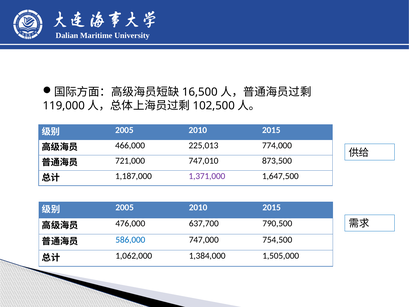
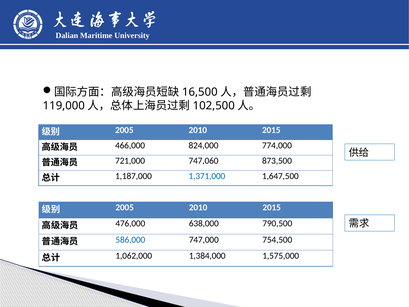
225,013: 225,013 -> 824,000 (204, 145)
747,010: 747,010 -> 747,060 (204, 161)
1,371,000 colour: purple -> blue (207, 176)
637,700: 637,700 -> 638,000 (204, 223)
1,505,000: 1,505,000 -> 1,575,000 (281, 256)
